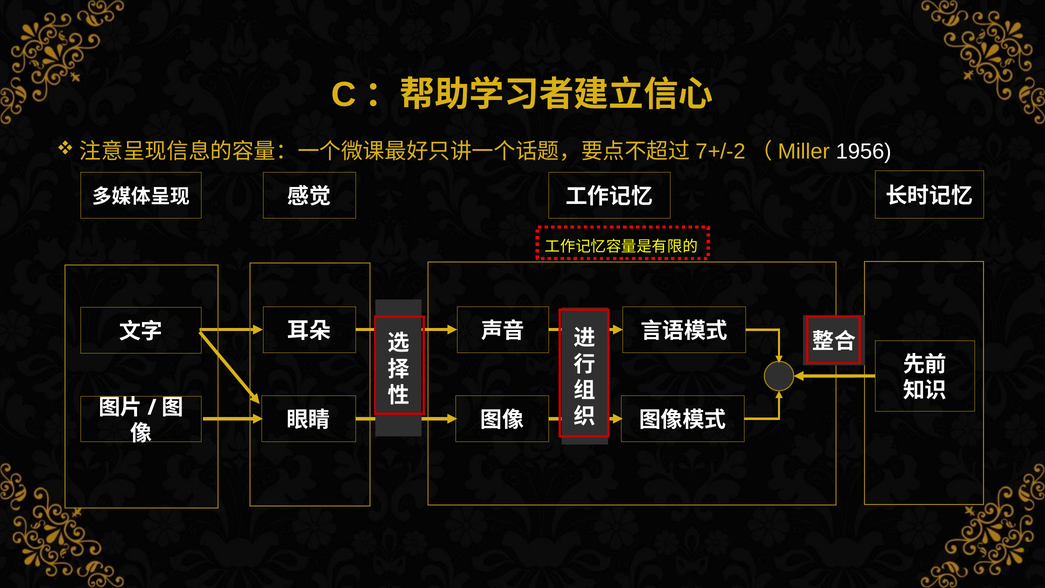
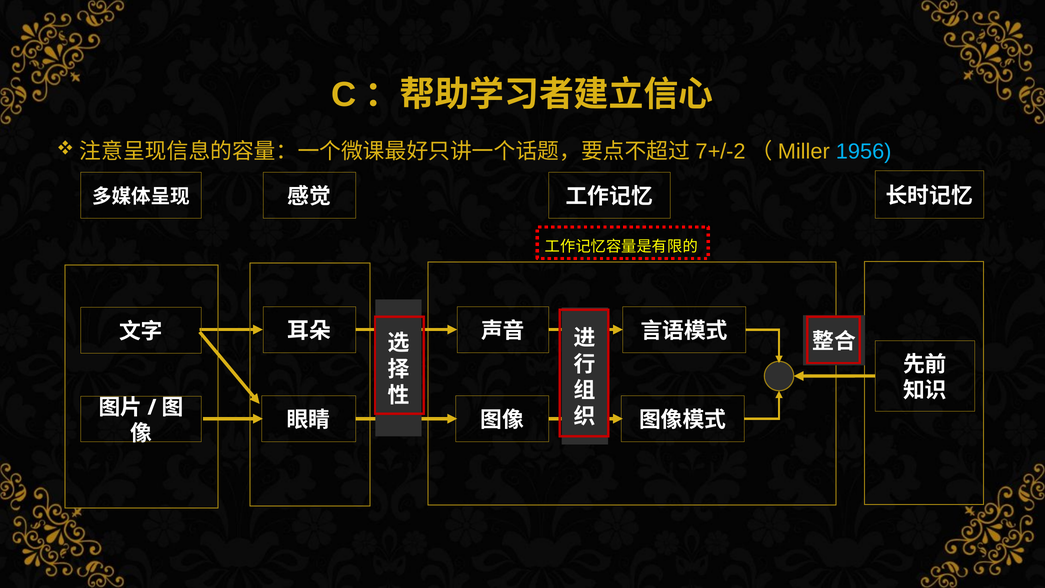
1956 colour: white -> light blue (864, 152)
